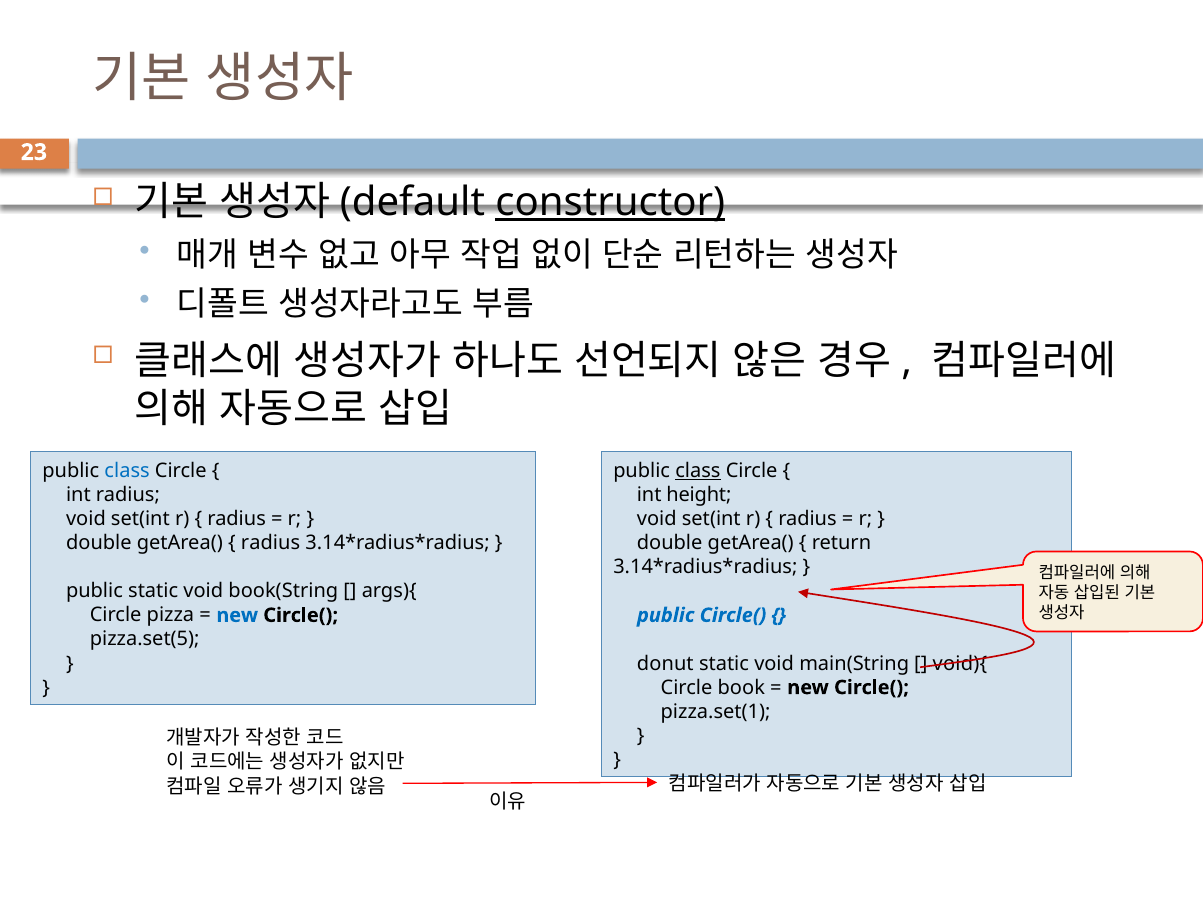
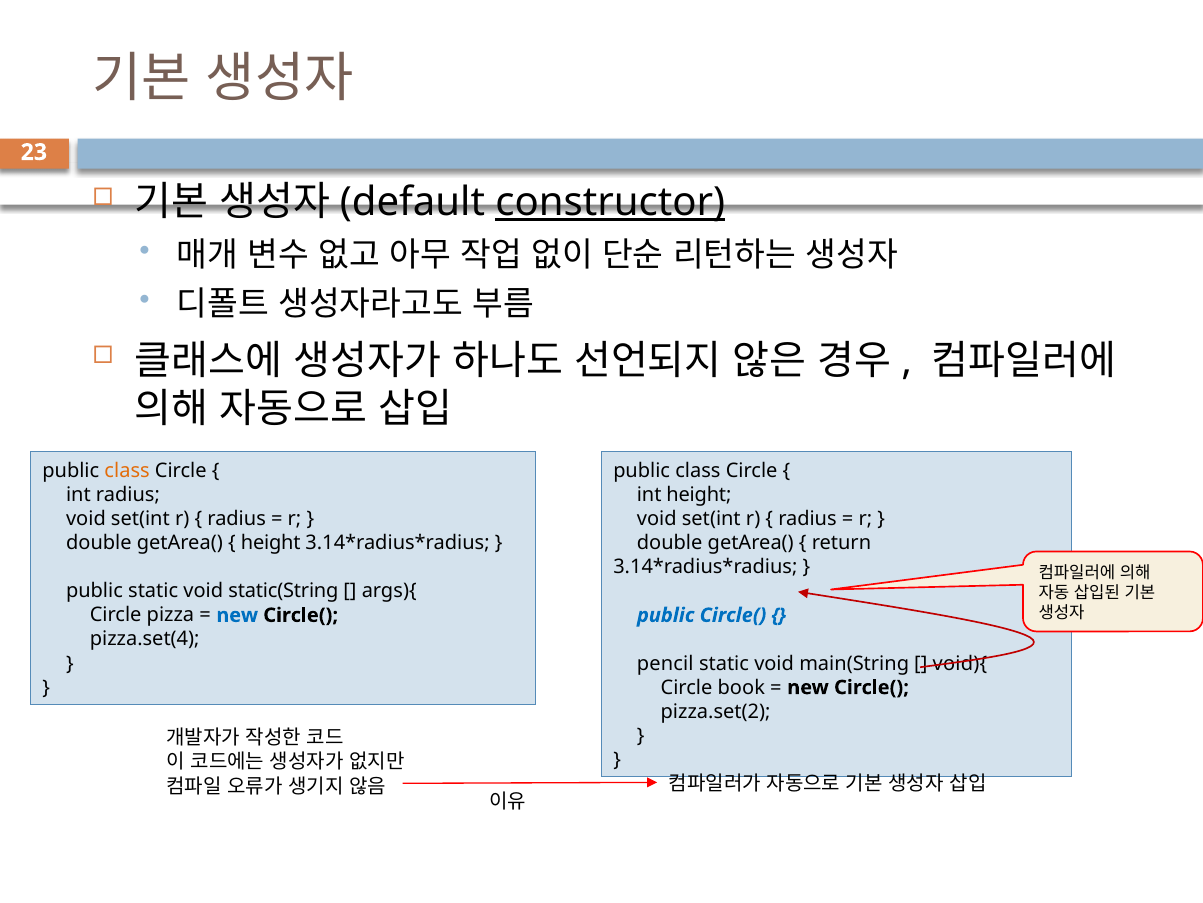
class colour: blue -> orange (127, 470)
class underline: present -> none (698, 470)
radius: radius -> height (271, 543)
book(String: book(String -> static(String (283, 591)
pizza.set(5: pizza.set(5 -> pizza.set(4 (145, 639)
donut: donut -> pencil (665, 663)
pizza.set(1: pizza.set(1 -> pizza.set(2 (716, 711)
